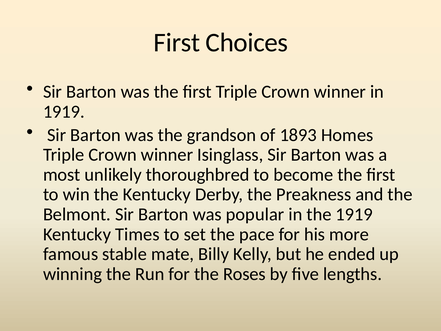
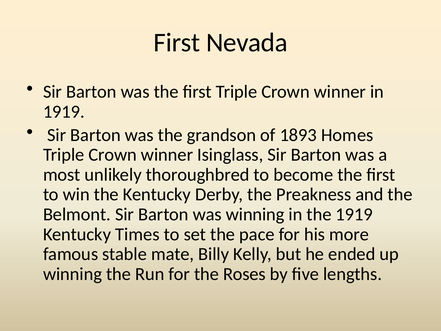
Choices: Choices -> Nevada (247, 43)
was popular: popular -> winning (255, 214)
